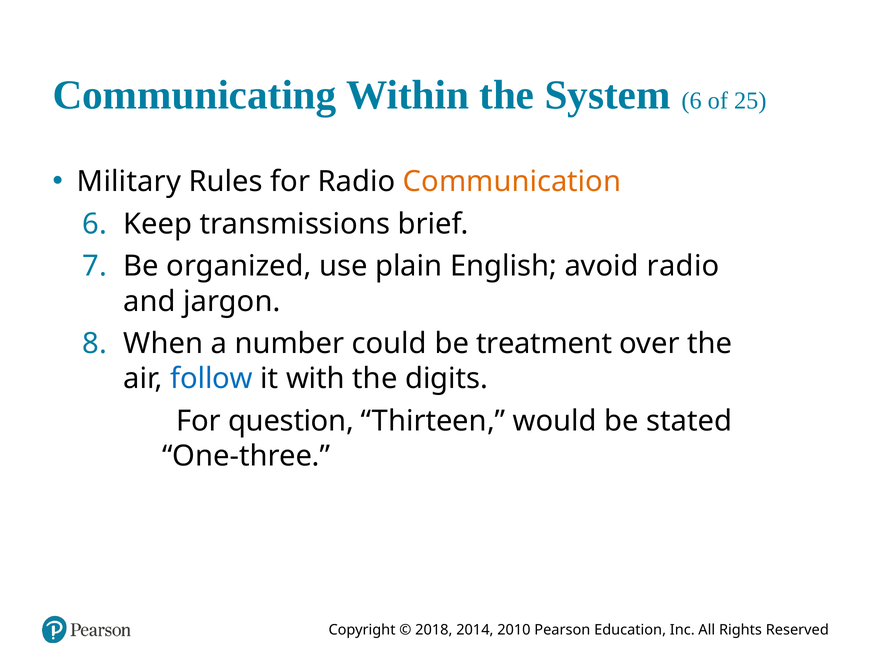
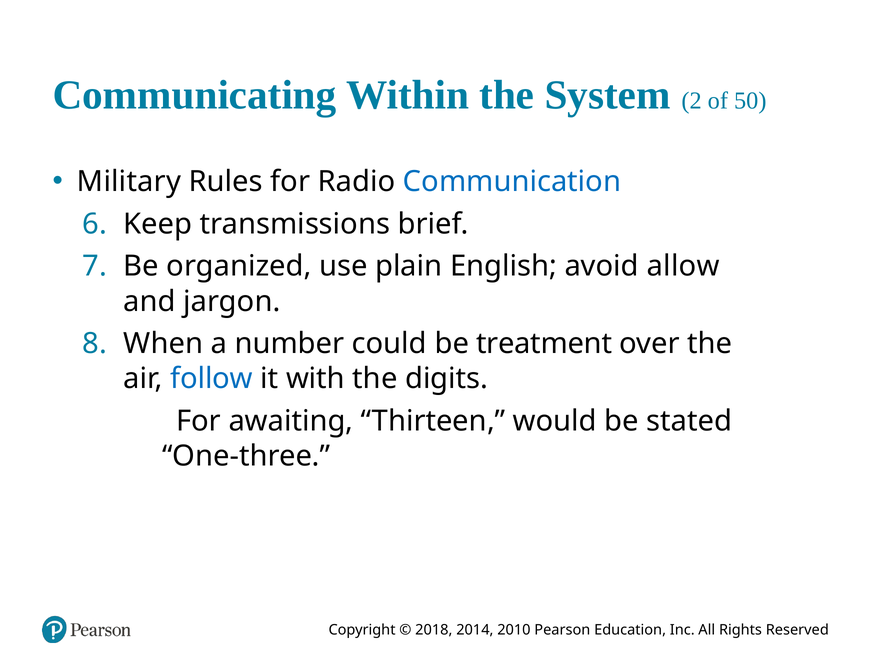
System 6: 6 -> 2 (692, 101)
25: 25 -> 50 (750, 101)
Communication colour: orange -> blue (512, 181)
avoid radio: radio -> allow (683, 266)
question: question -> awaiting (291, 421)
